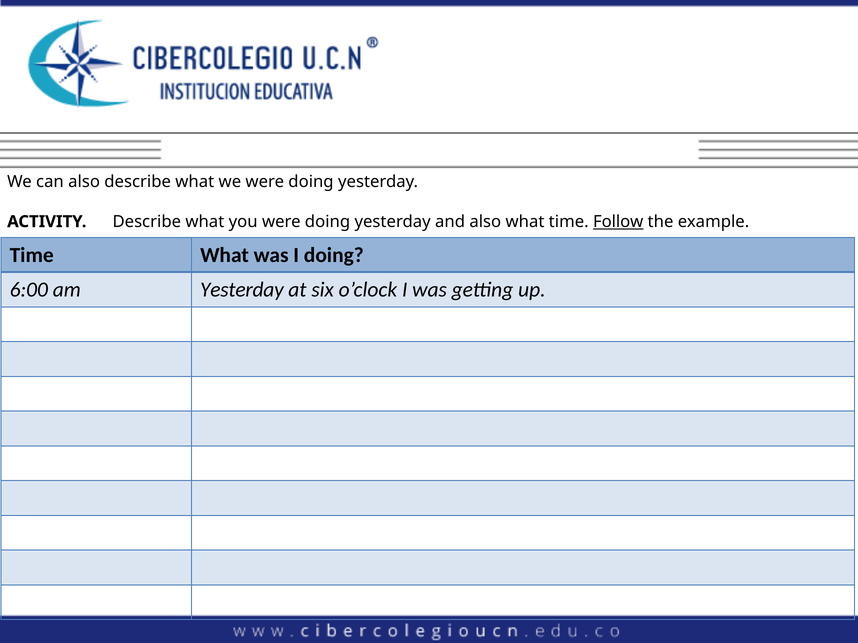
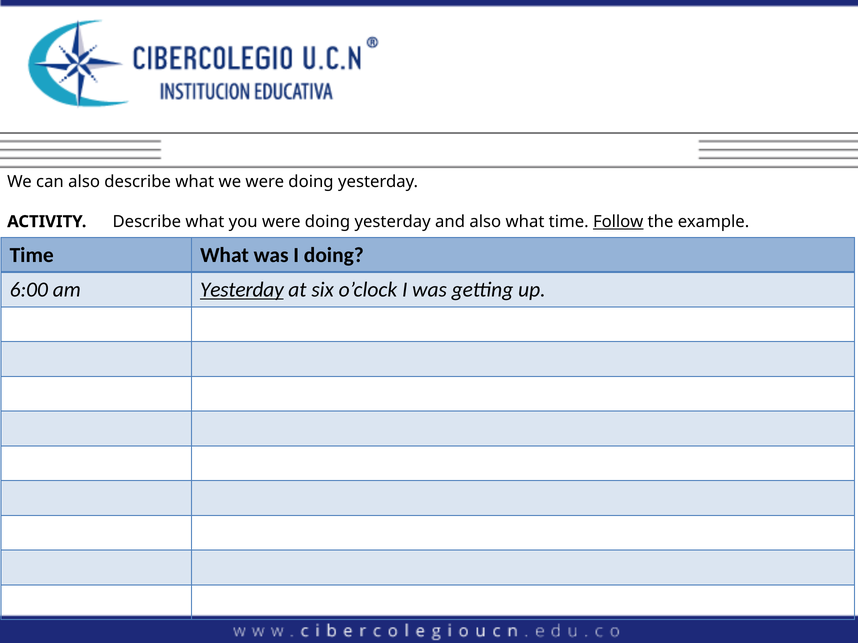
Yesterday underline: none -> present (242, 290)
